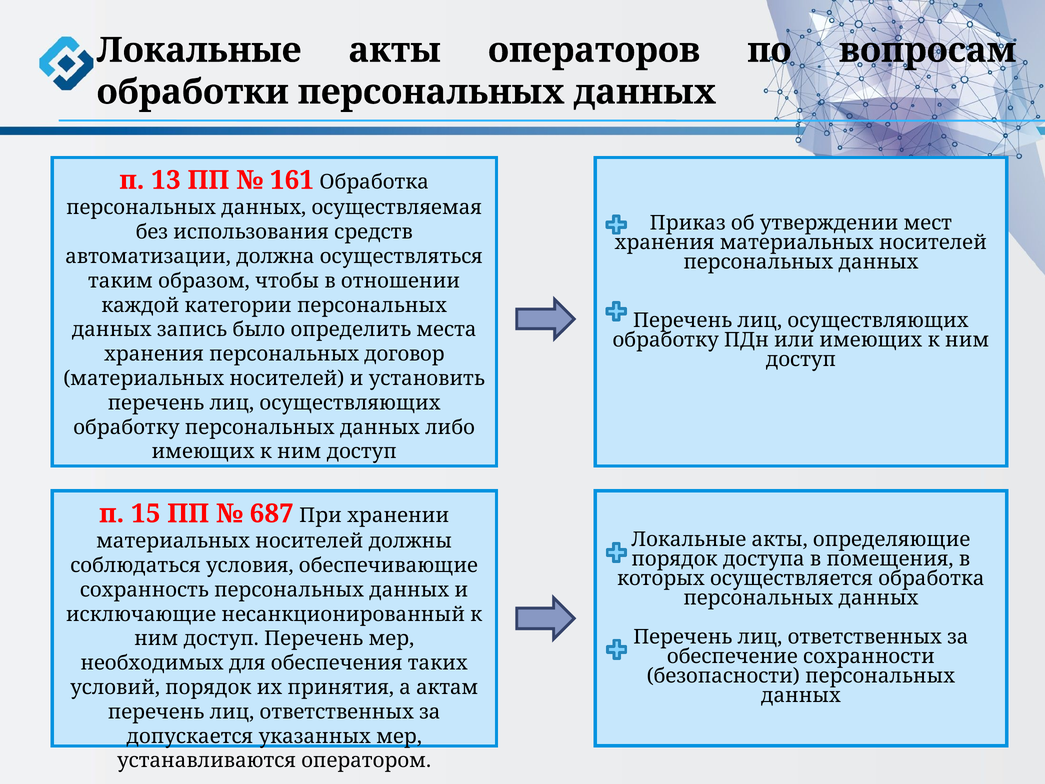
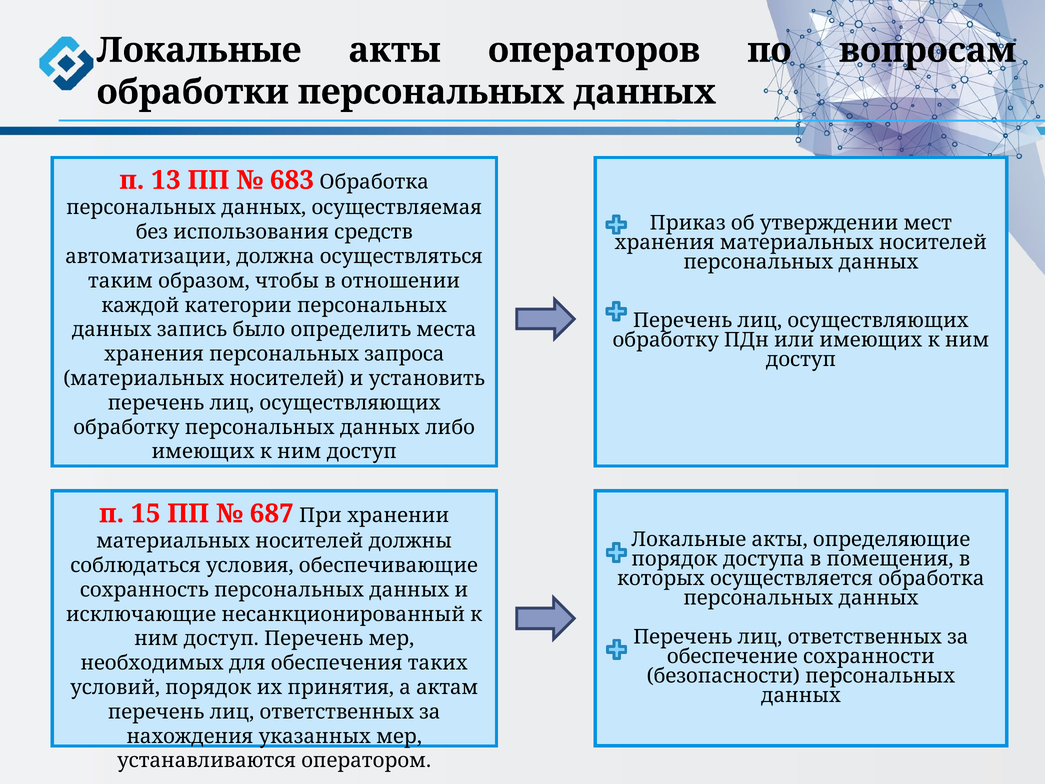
161: 161 -> 683 (292, 180)
договор: договор -> запроса (404, 354)
допускается: допускается -> нахождения (190, 736)
